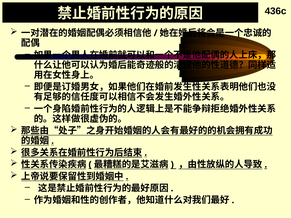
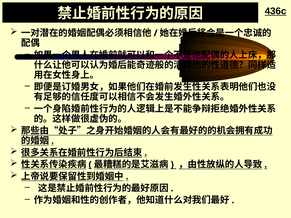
436c underline: none -> present (276, 11)
